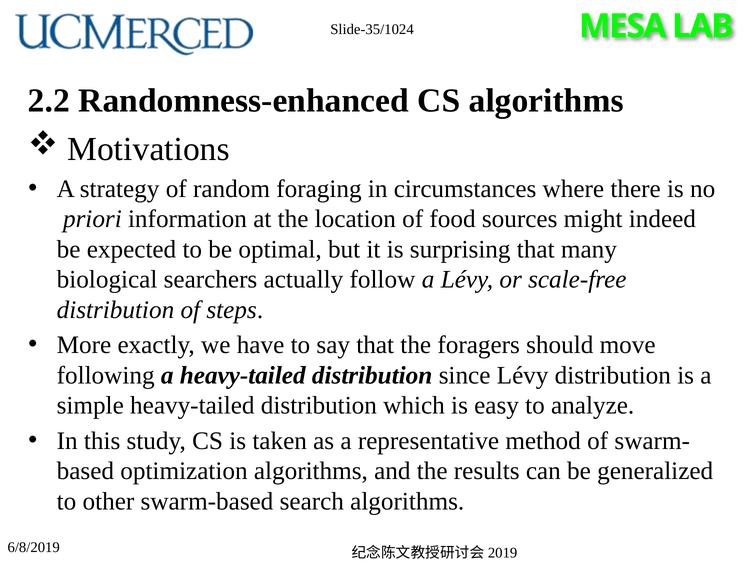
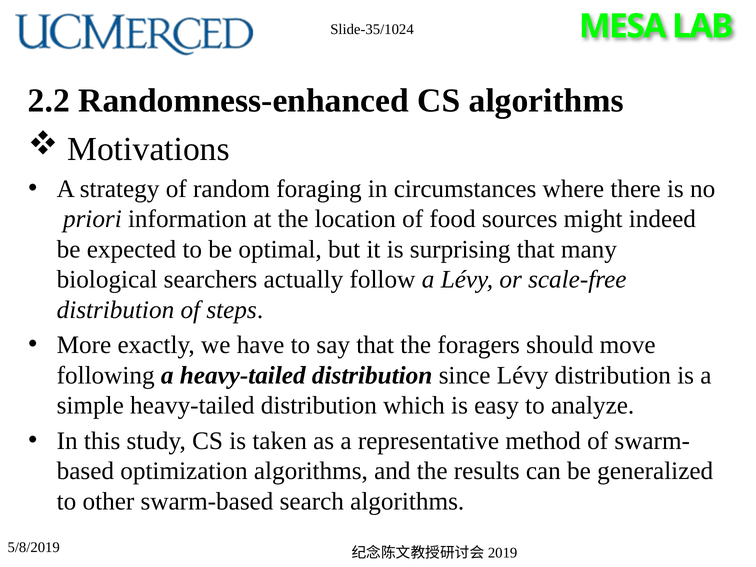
6/8/2019: 6/8/2019 -> 5/8/2019 (34, 547)
